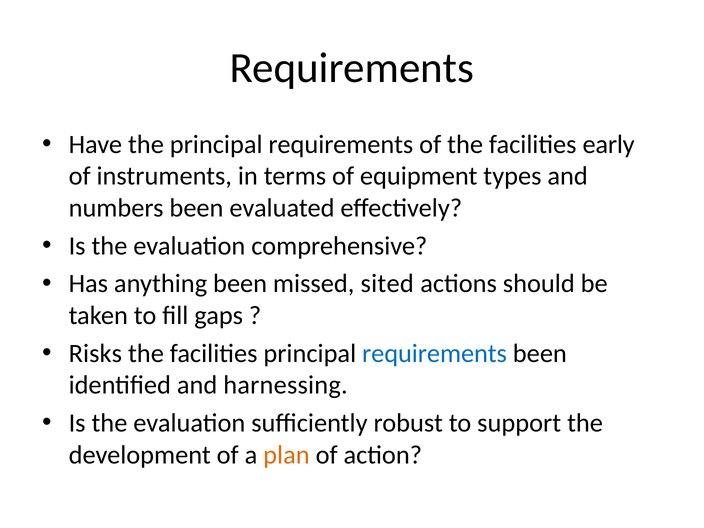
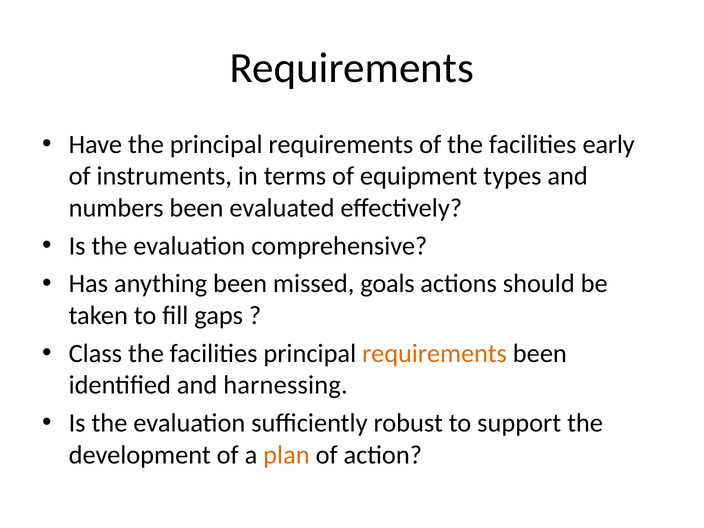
sited: sited -> goals (387, 284)
Risks: Risks -> Class (95, 353)
requirements colour: blue -> orange (435, 353)
